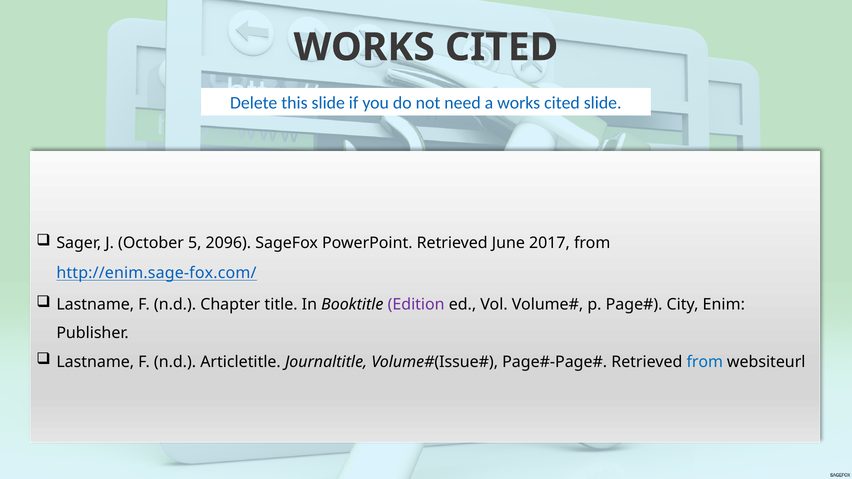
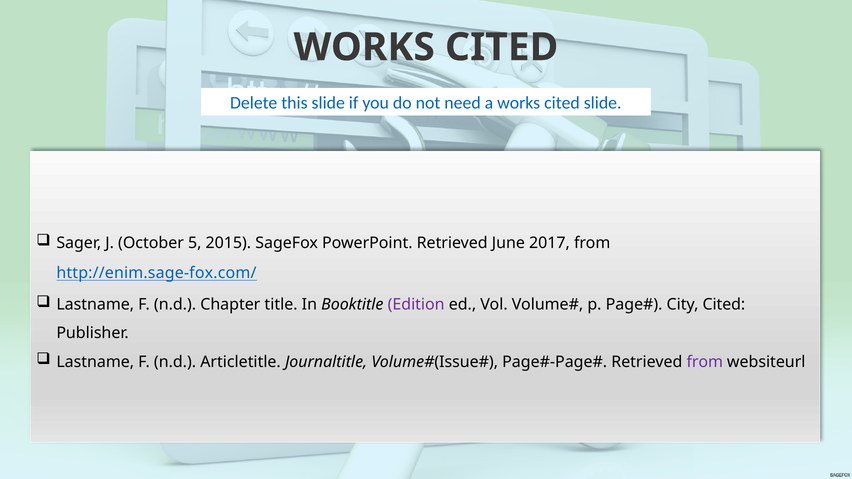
2096: 2096 -> 2015 (228, 243)
City Enim: Enim -> Cited (724, 305)
from colour: blue -> purple (705, 362)
